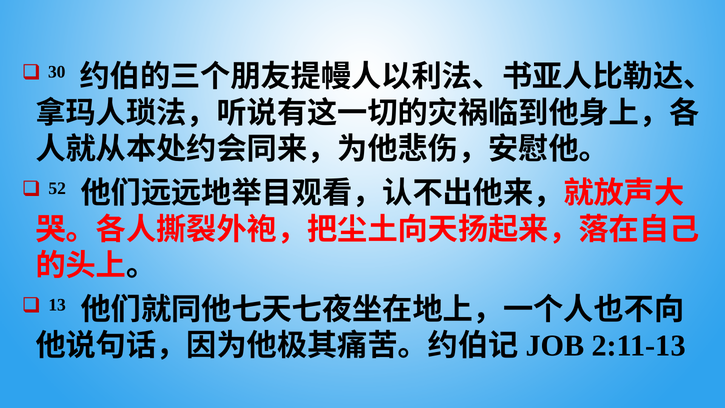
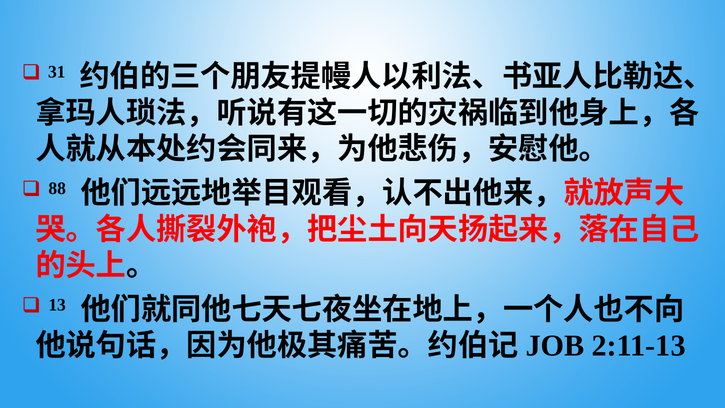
30: 30 -> 31 (57, 72)
52: 52 -> 88 (57, 188)
